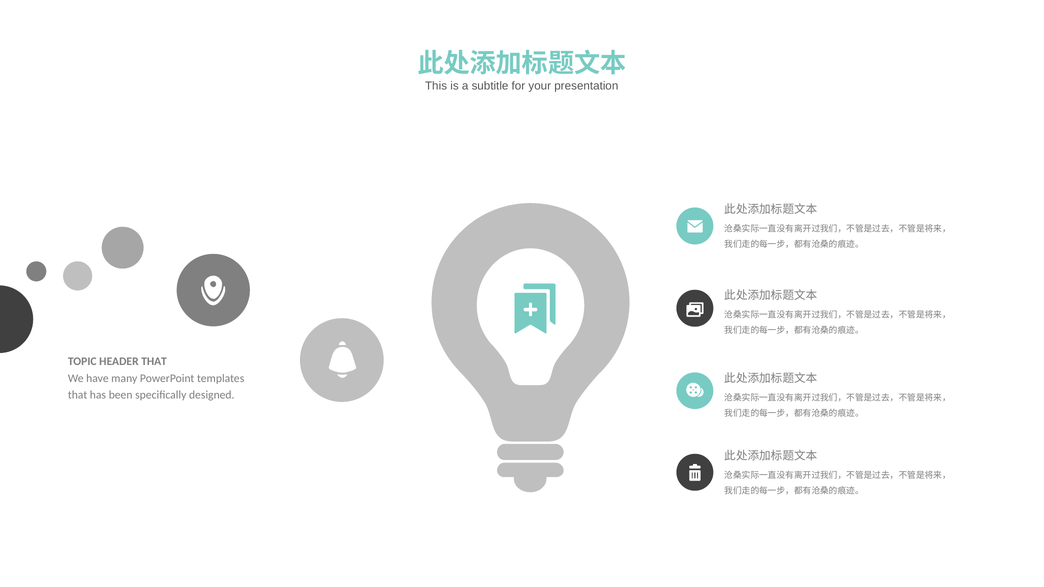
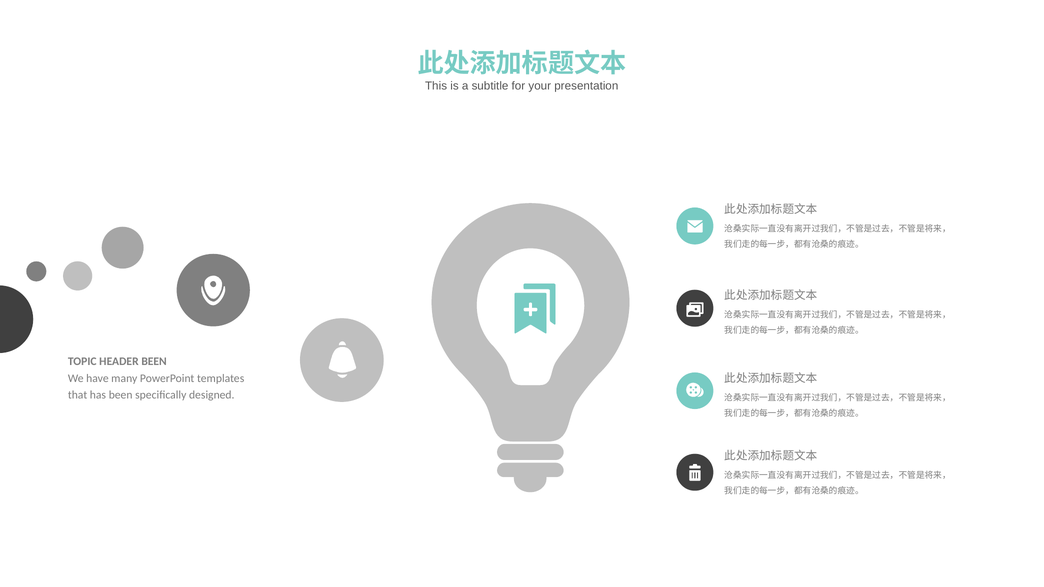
HEADER THAT: THAT -> BEEN (154, 362)
